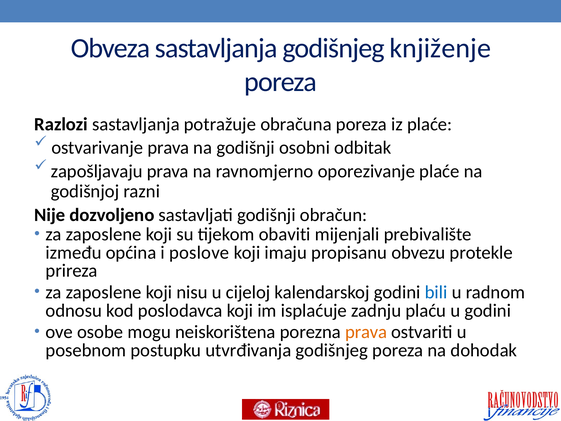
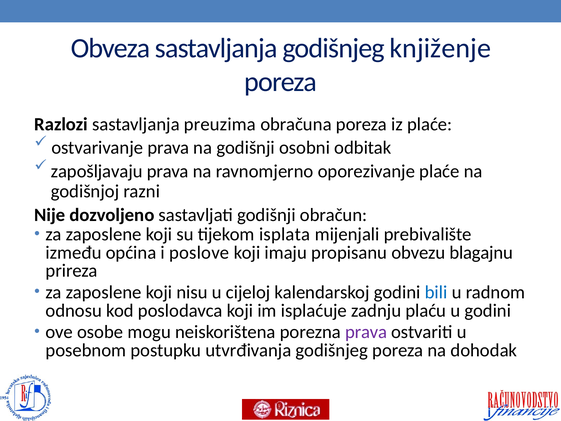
potražuje: potražuje -> preuzima (220, 124)
obaviti: obaviti -> isplata (285, 234)
protekle: protekle -> blagajnu (481, 252)
prava colour: orange -> purple (366, 332)
